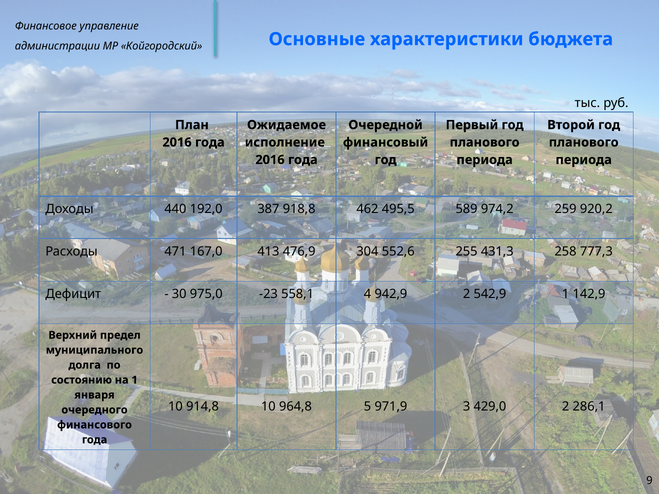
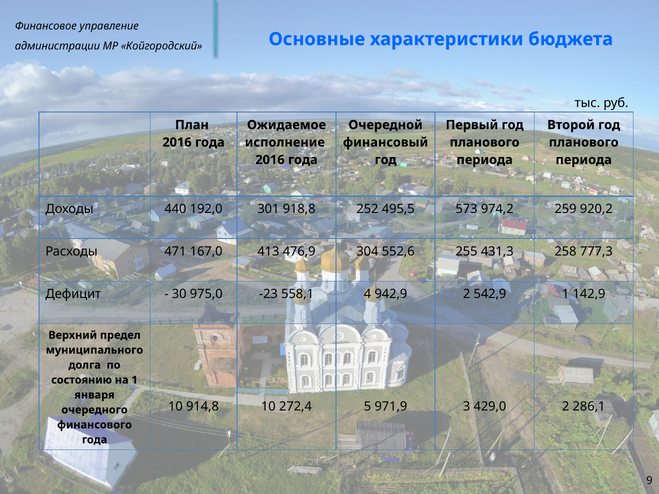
387: 387 -> 301 (268, 209)
462: 462 -> 252 (367, 209)
589: 589 -> 573 (467, 209)
964,8: 964,8 -> 272,4 (295, 407)
